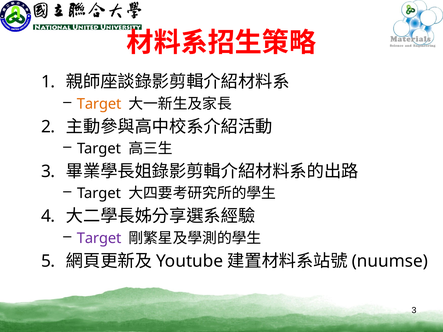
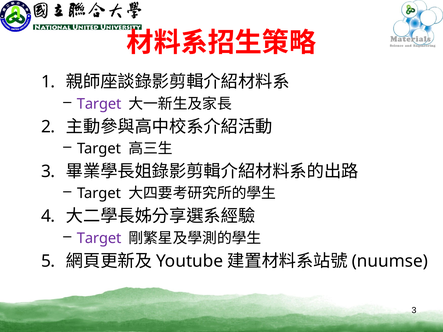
Target colour: orange -> purple (99, 104)
